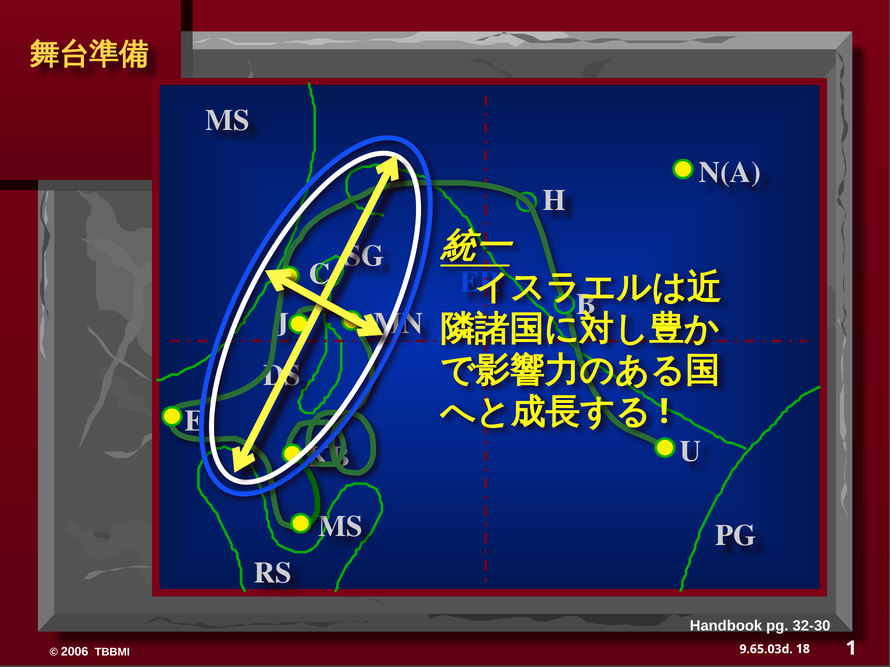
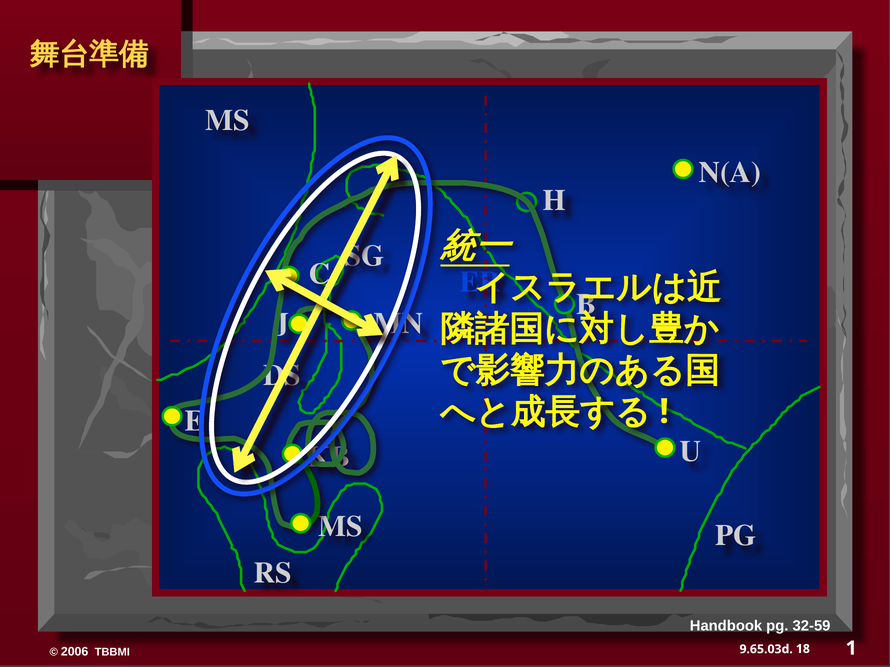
32-30: 32-30 -> 32-59 (812, 626)
